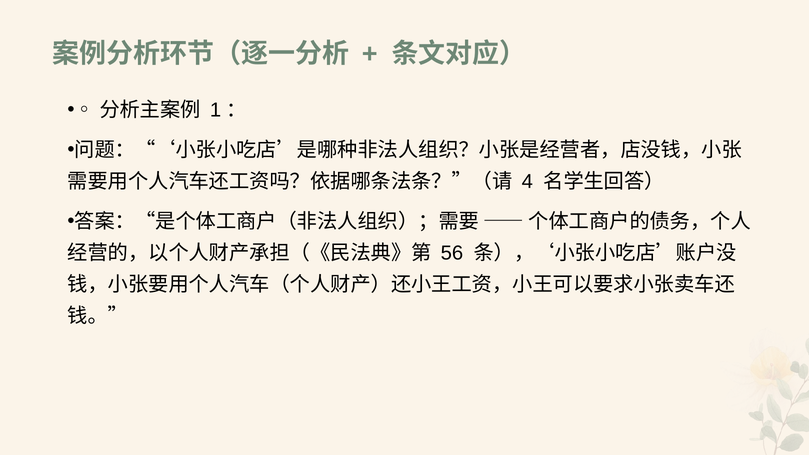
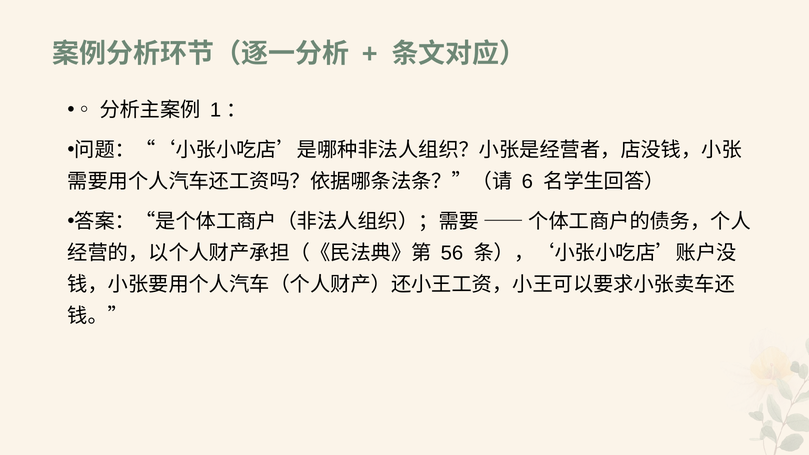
4: 4 -> 6 (527, 182)
